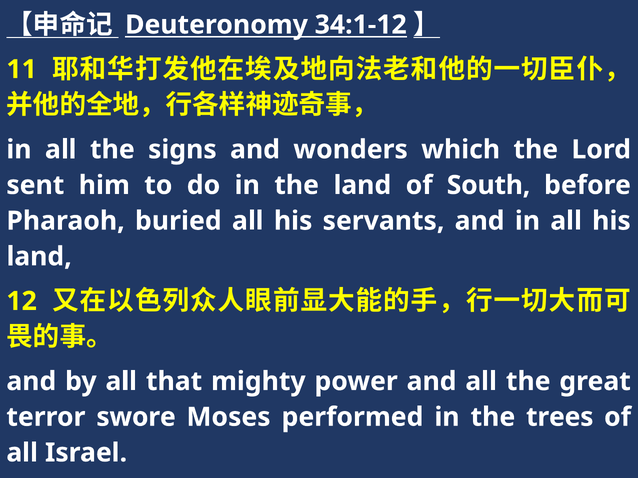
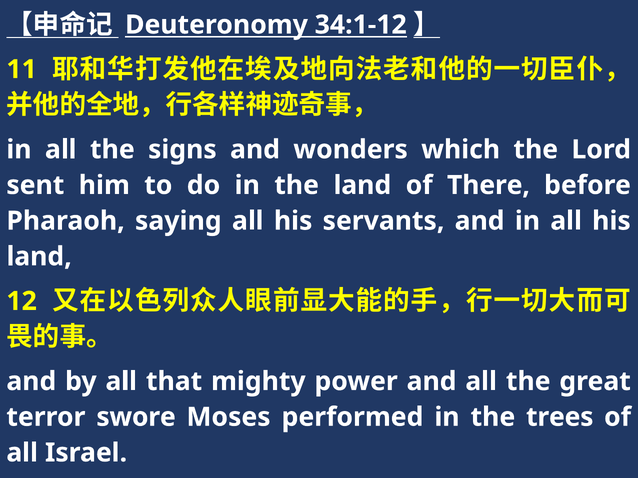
South: South -> There (488, 185)
buried: buried -> saying (178, 221)
